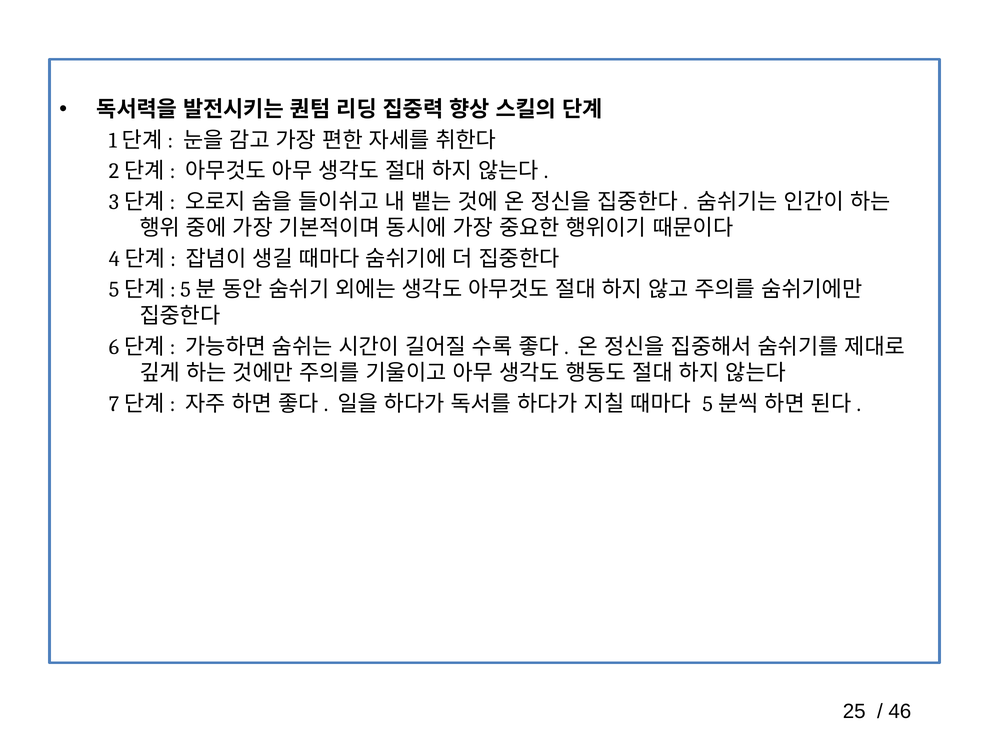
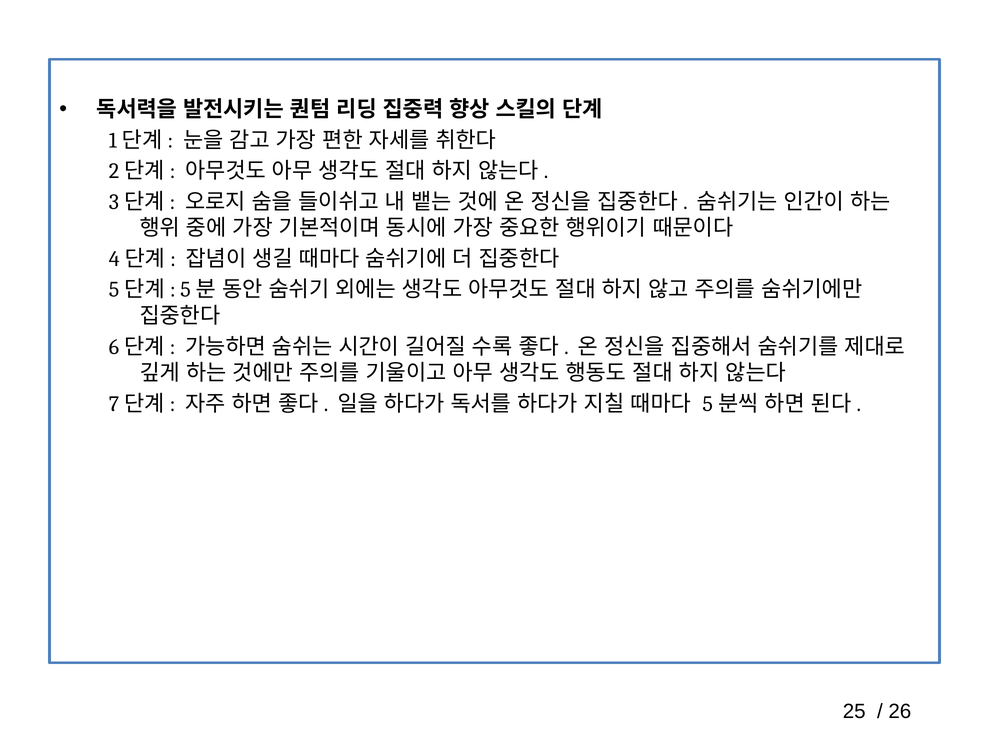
46: 46 -> 26 (900, 711)
